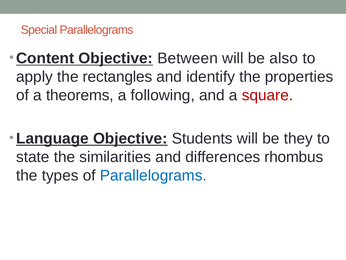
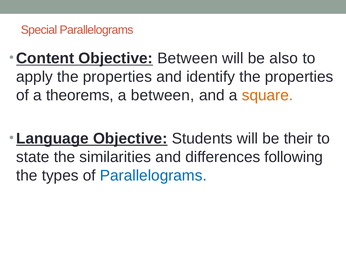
apply the rectangles: rectangles -> properties (117, 77)
a following: following -> between (163, 95)
square colour: red -> orange (267, 95)
they: they -> their (298, 138)
rhombus: rhombus -> following (294, 157)
